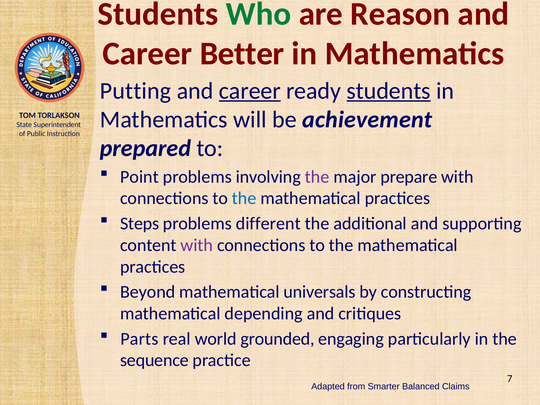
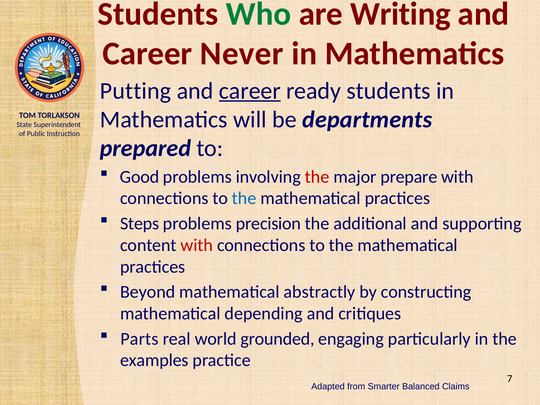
Reason: Reason -> Writing (400, 14)
Better: Better -> Never (242, 54)
students underline: present -> none (389, 91)
achievement: achievement -> departments (367, 120)
Point: Point -> Good (140, 177)
the colour: purple -> red (317, 177)
different: different -> precision (268, 224)
with colour: purple -> red (197, 245)
universals: universals -> abstractly (319, 292)
sequence: sequence -> examples (154, 360)
